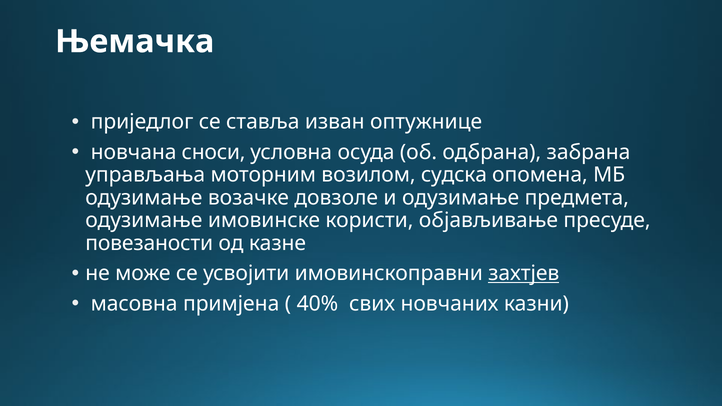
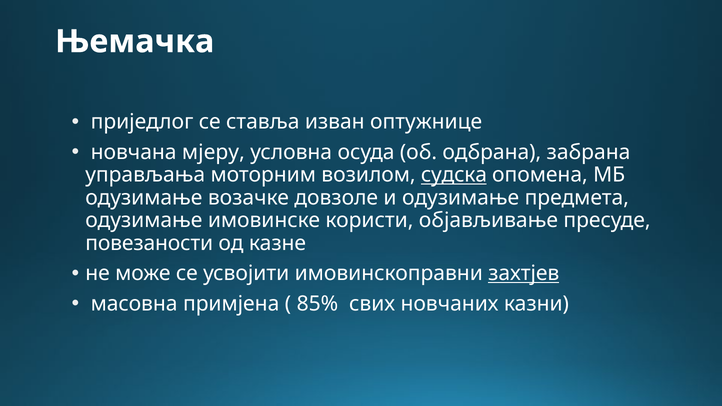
сноси: сноси -> мјеру (213, 152)
судска underline: none -> present (454, 175)
40%: 40% -> 85% (317, 304)
